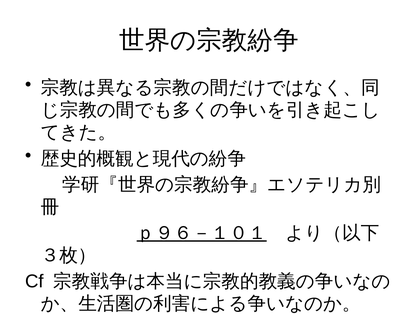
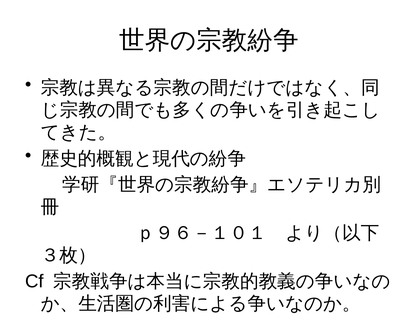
ｐ９６－１０１ underline: present -> none (202, 233)
